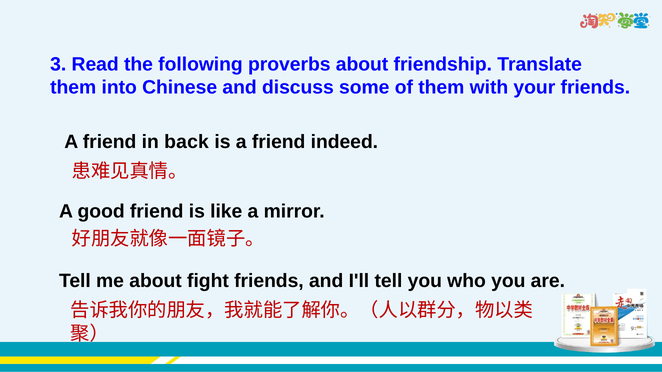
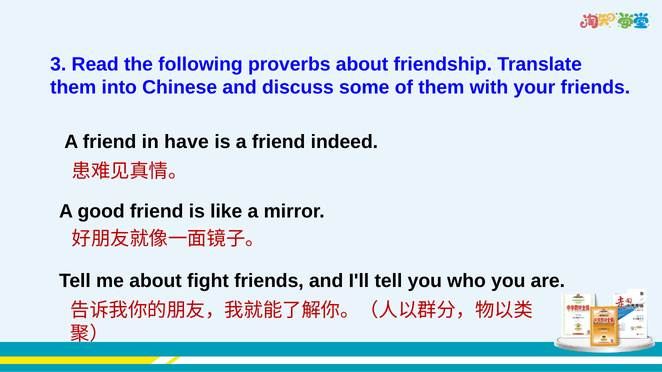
back: back -> have (187, 142)
